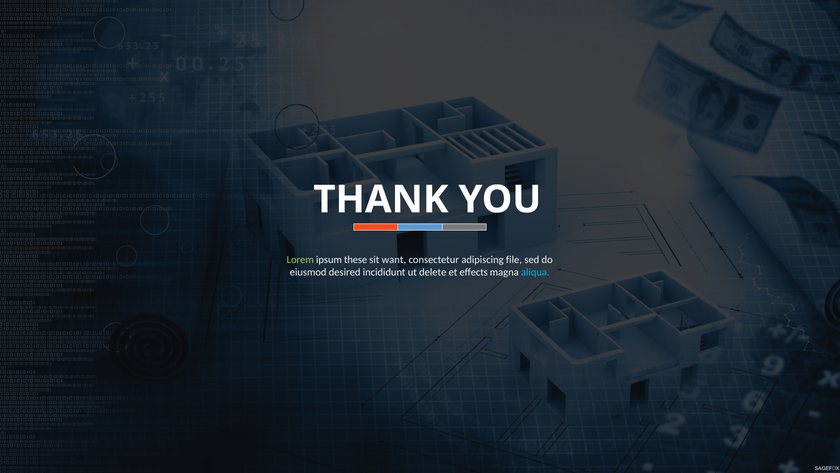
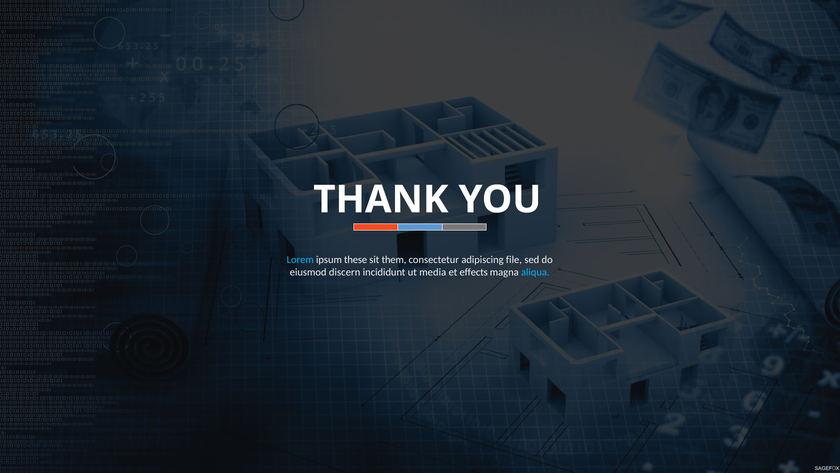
Lorem colour: light green -> light blue (300, 259)
want: want -> them (394, 259)
desired: desired -> discern (345, 272)
delete: delete -> media (433, 272)
